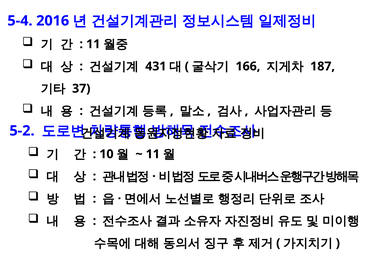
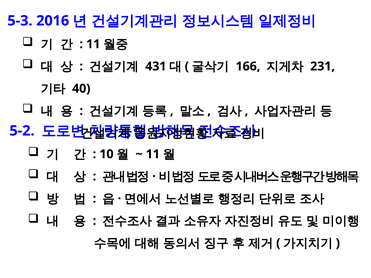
5-4: 5-4 -> 5-3 (20, 21)
187: 187 -> 231 (323, 66)
37: 37 -> 40 (81, 89)
